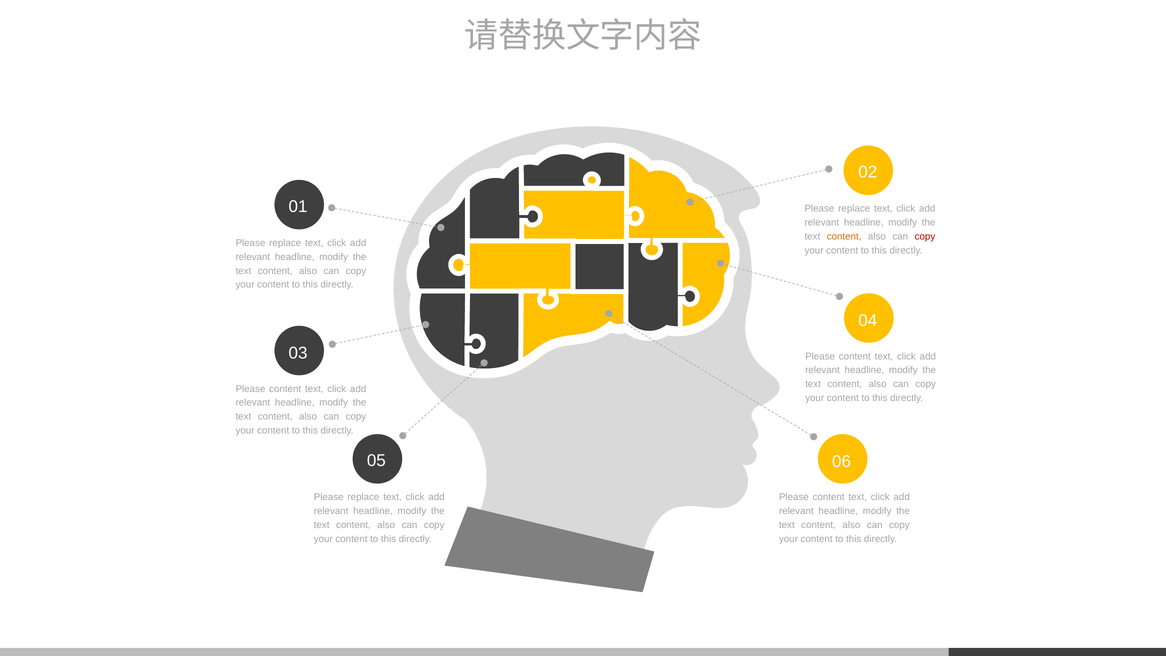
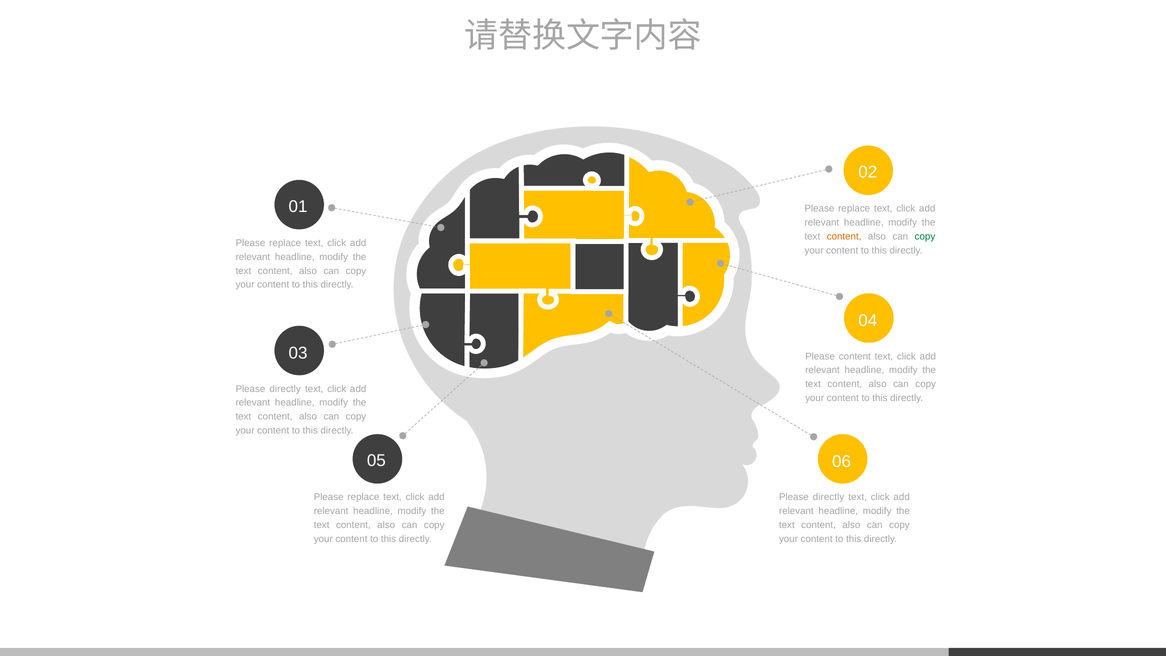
copy colour: red -> green (925, 236)
content: content -> directly (285, 389)
content: content -> directly (829, 497)
